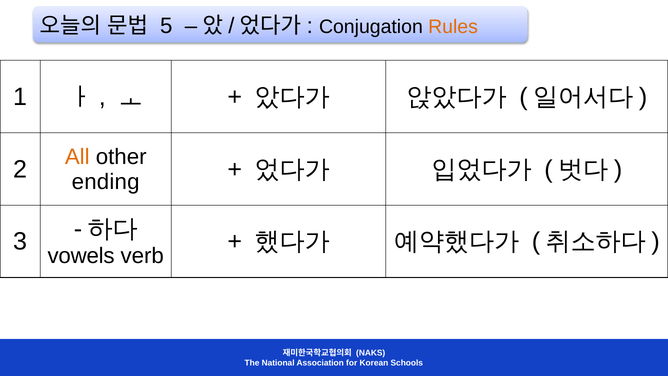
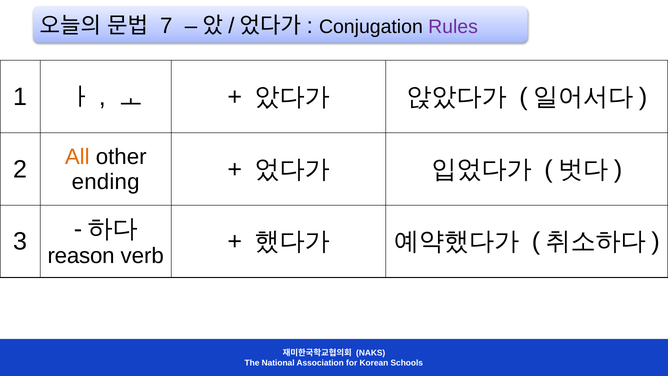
5: 5 -> 7 (166, 26)
Rules colour: orange -> purple (453, 27)
vowels: vowels -> reason (81, 256)
